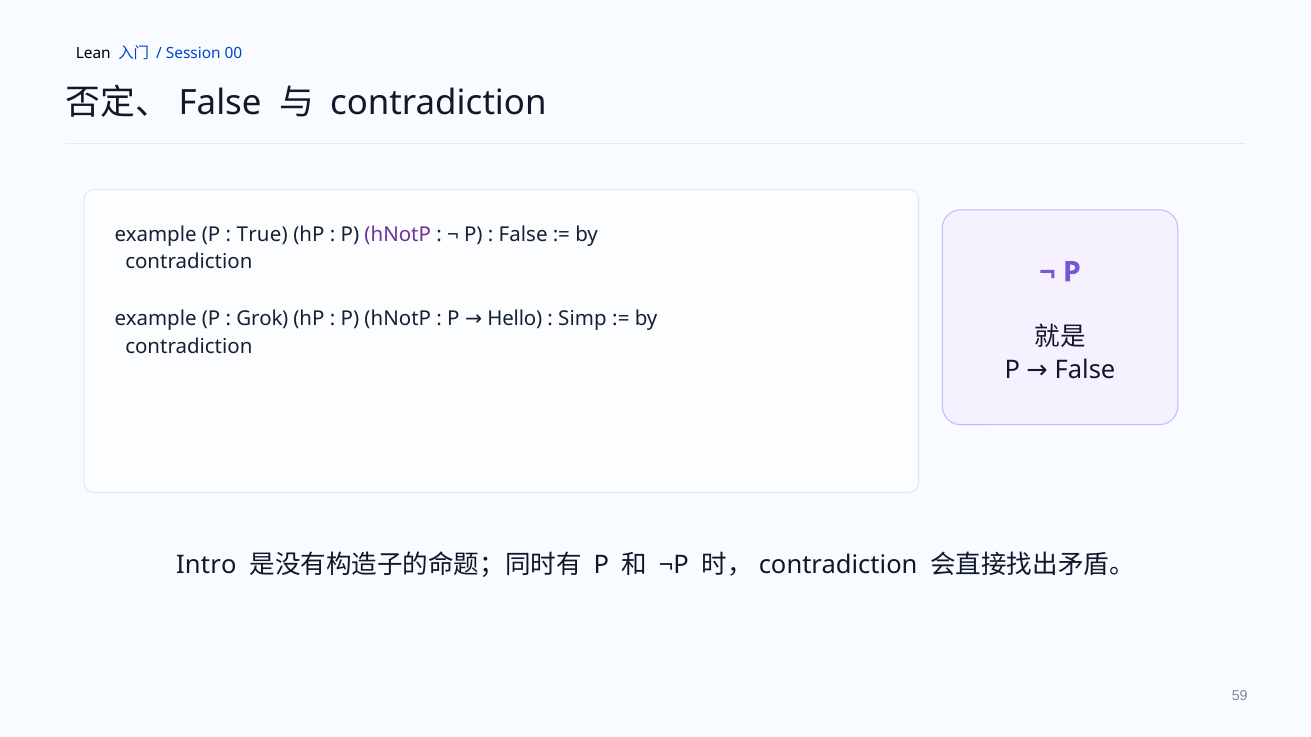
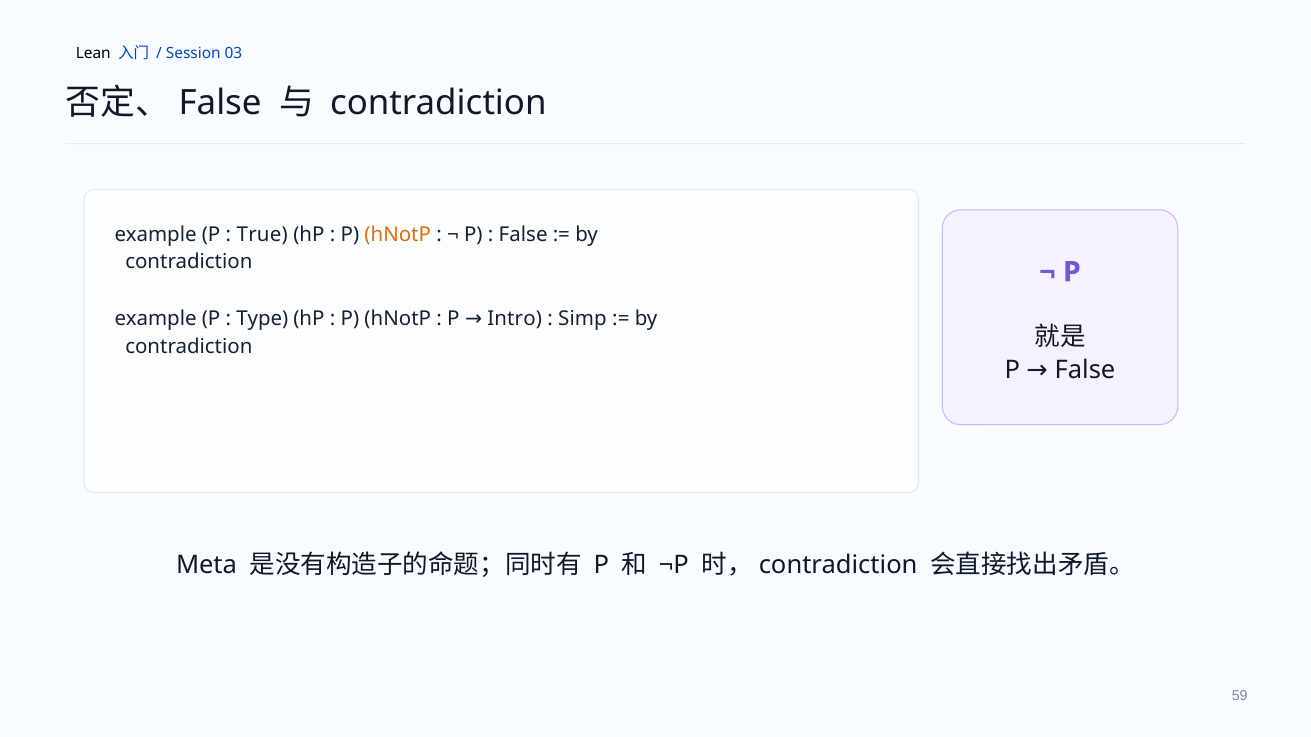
00: 00 -> 03 (233, 53)
hNotP colour: purple -> orange (398, 235)
Grok: Grok -> Type (262, 319)
Hello: Hello -> Intro (515, 319)
Intro: Intro -> Meta (206, 565)
